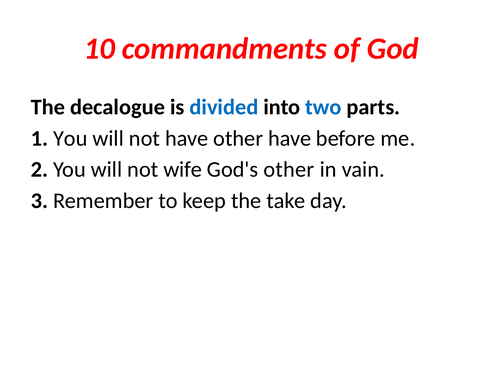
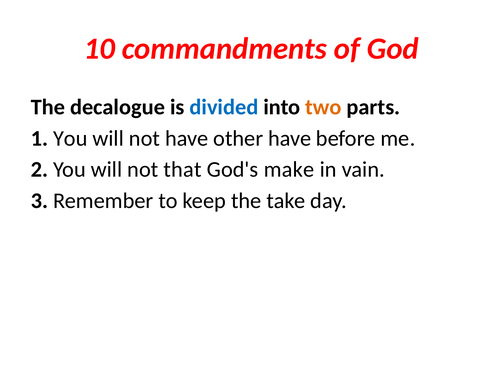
two colour: blue -> orange (323, 107)
wife: wife -> that (183, 170)
God's other: other -> make (289, 170)
